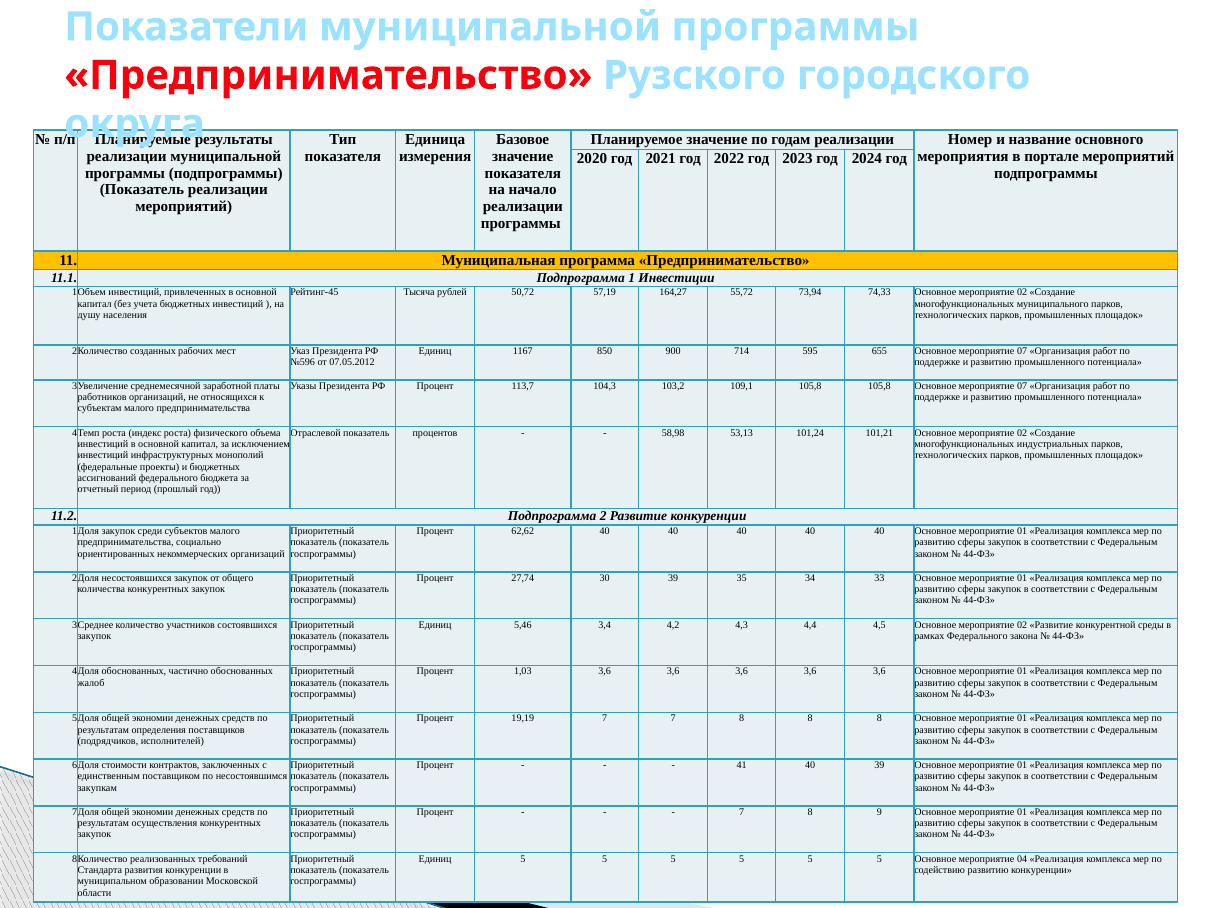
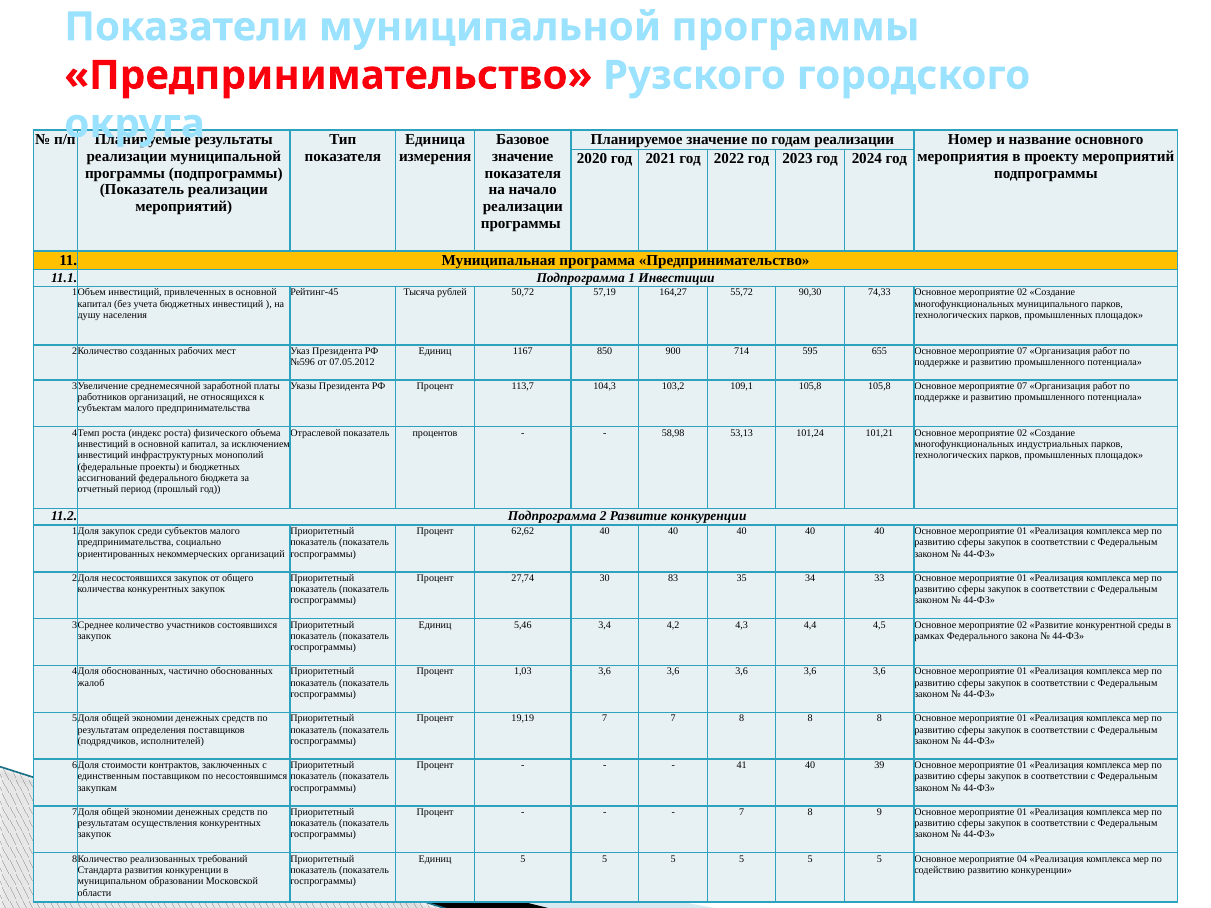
портале: портале -> проекту (1052, 156)
73,94: 73,94 -> 90,30 (810, 292)
30 39: 39 -> 83 (673, 578)
